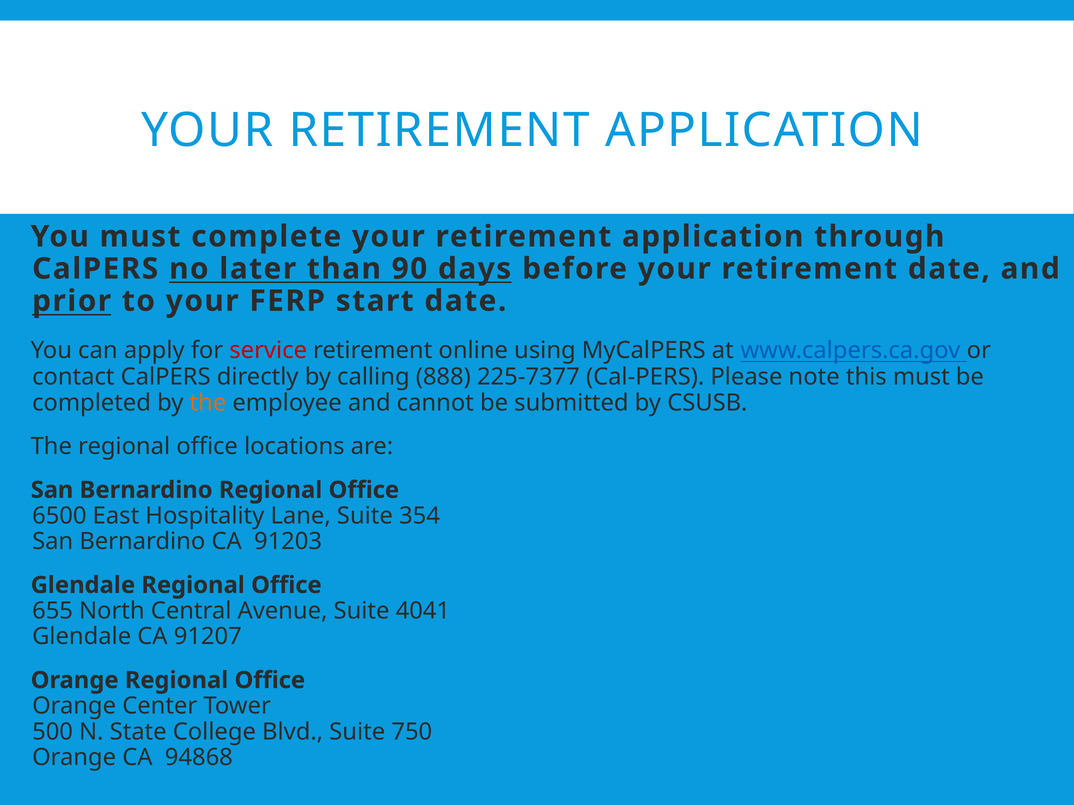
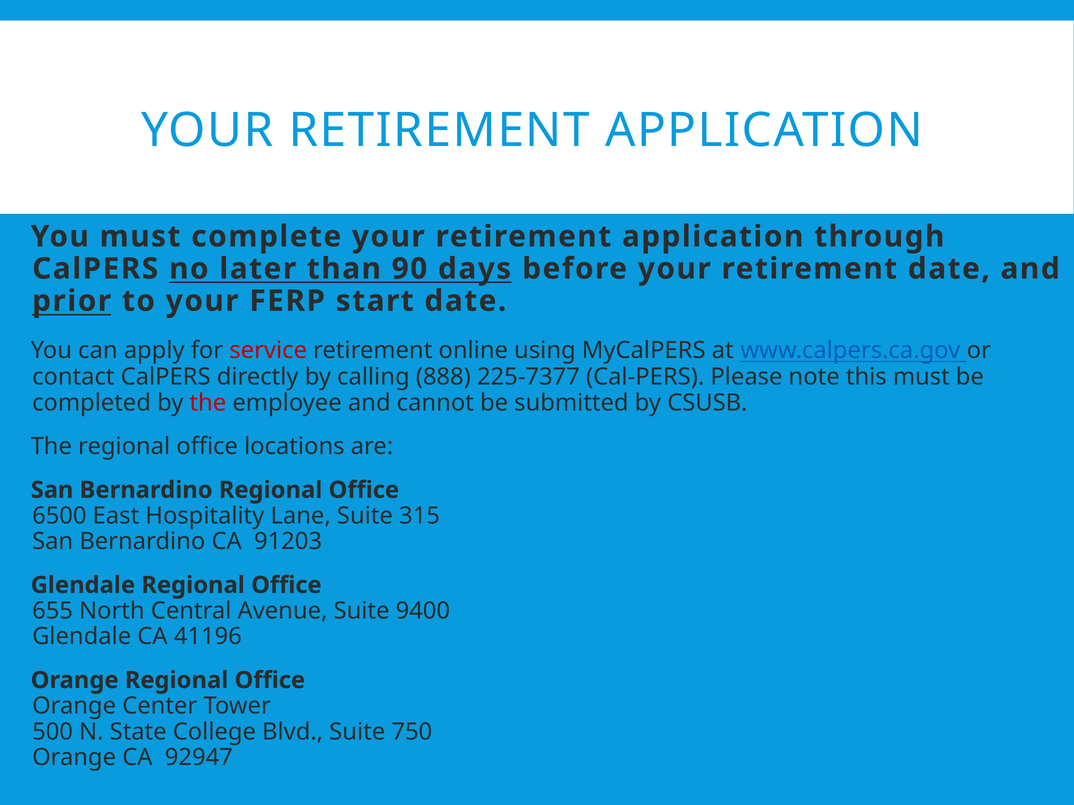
the colour: orange -> red (208, 403)
354: 354 -> 315 (419, 516)
4041: 4041 -> 9400 (423, 611)
91207: 91207 -> 41196 (208, 637)
94868: 94868 -> 92947 (199, 758)
